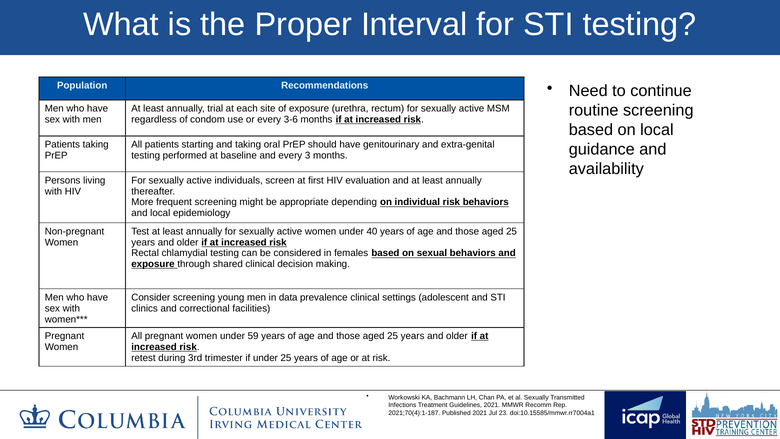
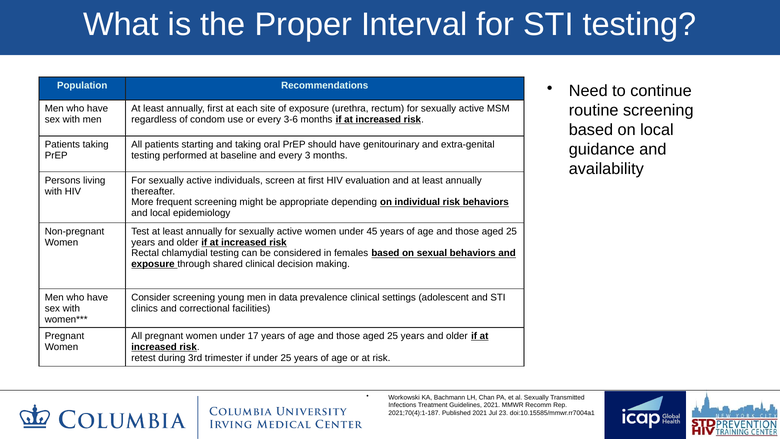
annually trial: trial -> first (215, 109)
40: 40 -> 45 (372, 231)
59: 59 -> 17 (253, 336)
